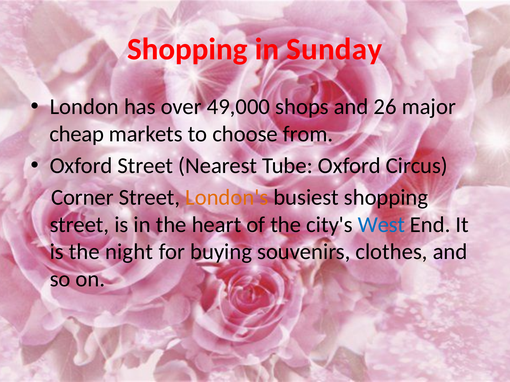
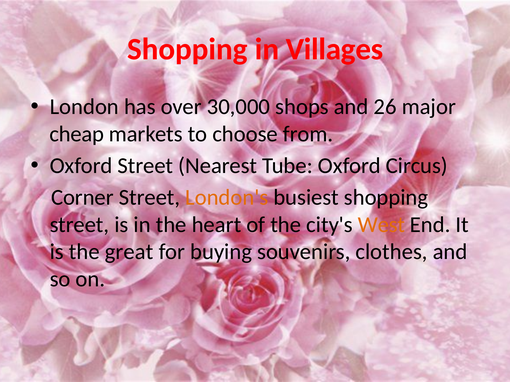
Sunday: Sunday -> Villages (334, 49)
49,000: 49,000 -> 30,000 (238, 107)
West colour: blue -> orange (381, 225)
night: night -> great (129, 252)
